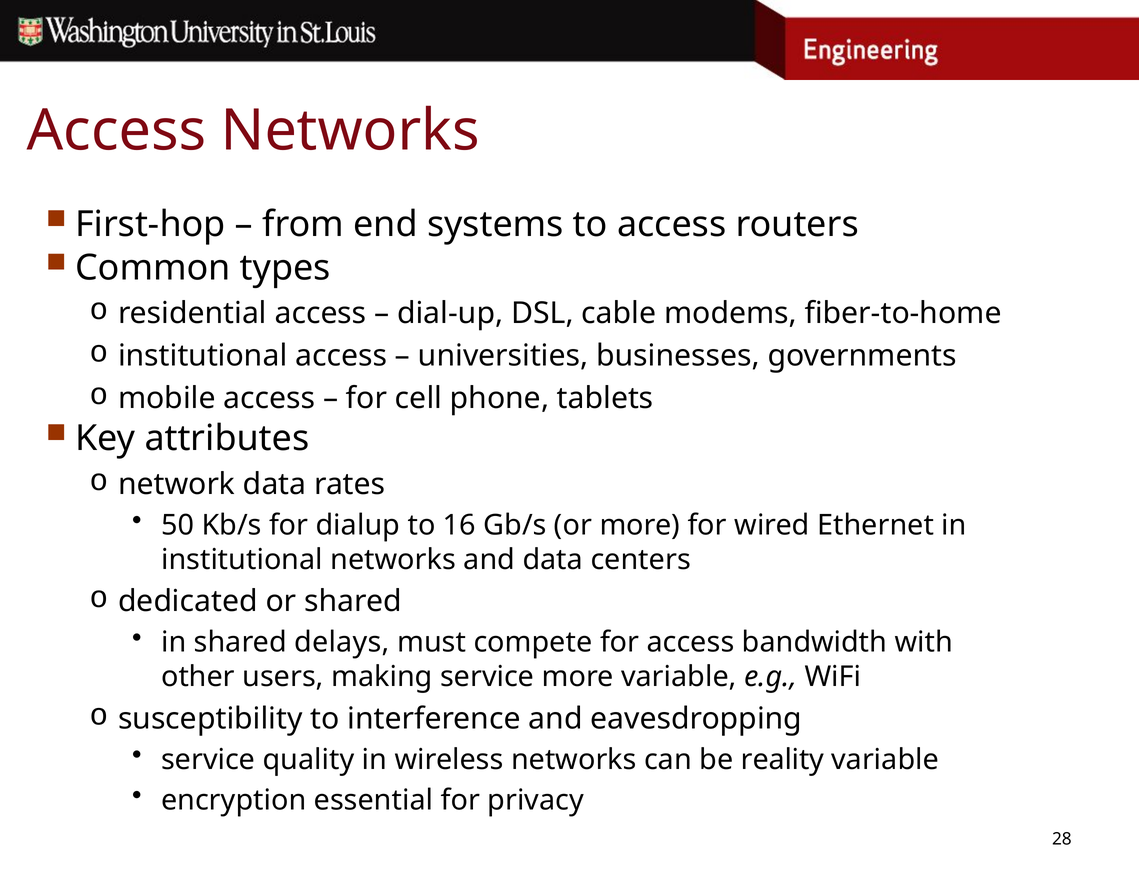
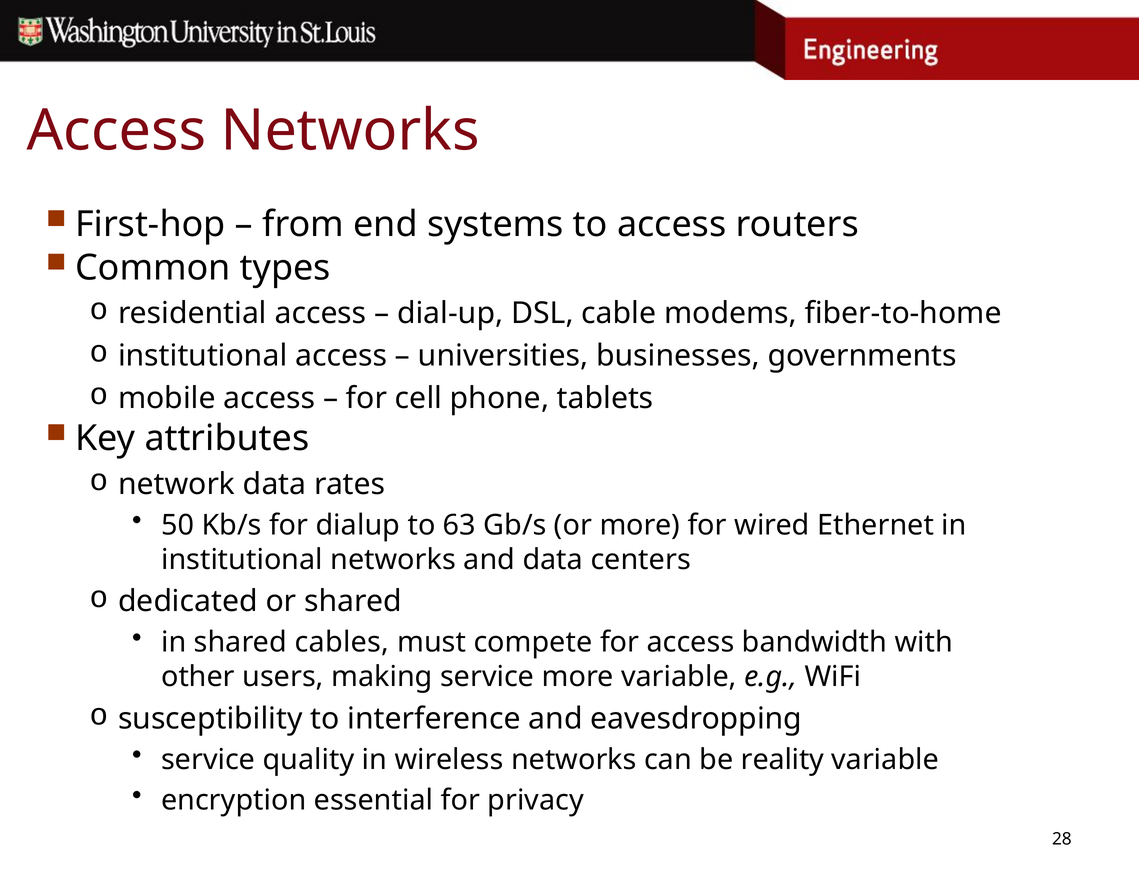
16: 16 -> 63 (459, 525)
delays: delays -> cables (342, 643)
